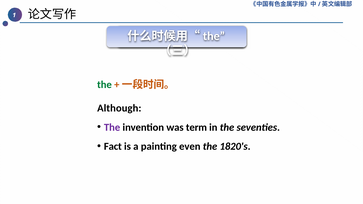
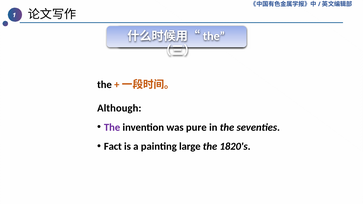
the colour: green -> black (104, 85)
term: term -> pure (196, 127)
even: even -> large (190, 146)
